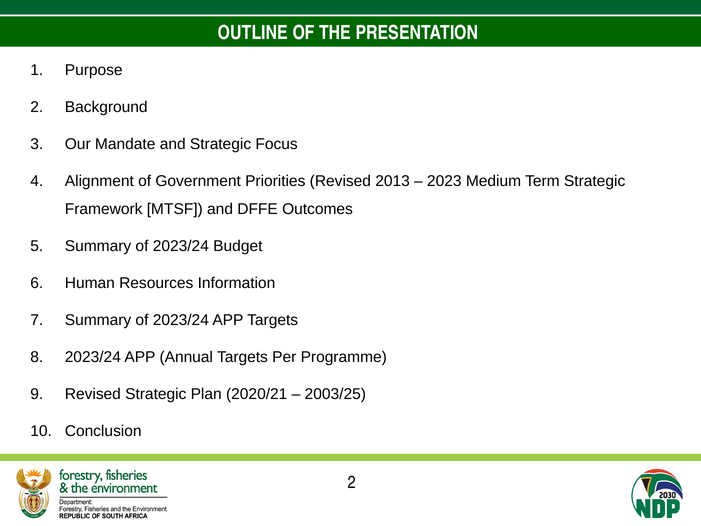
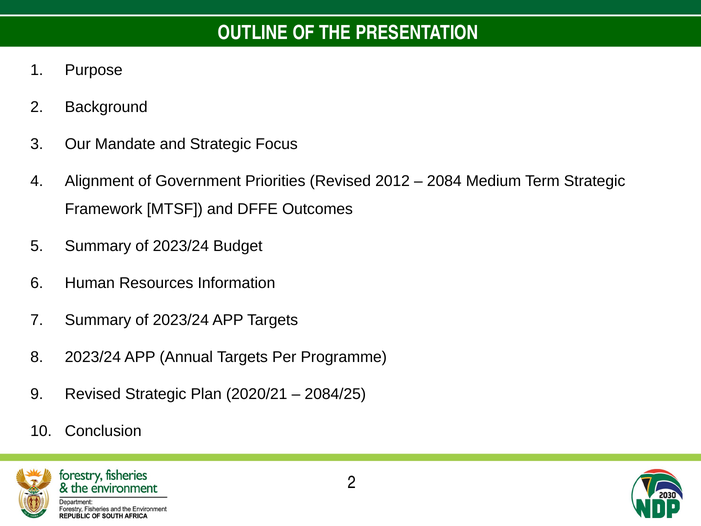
2013: 2013 -> 2012 (393, 181)
2023: 2023 -> 2084 (444, 181)
2003/25: 2003/25 -> 2084/25 (335, 394)
